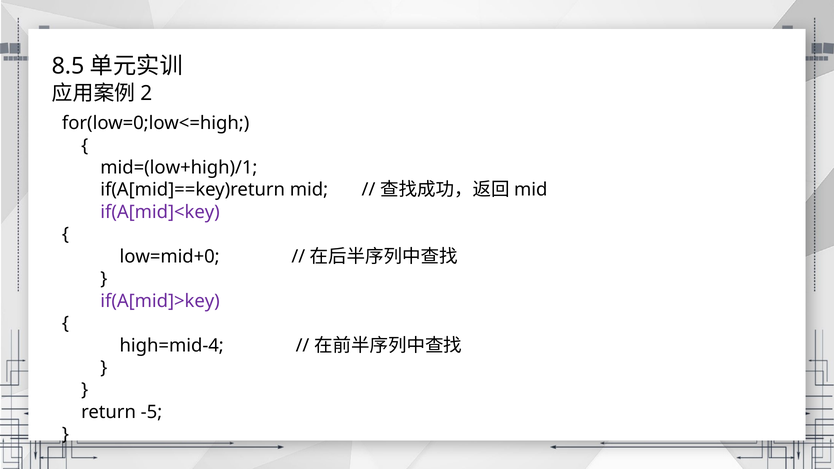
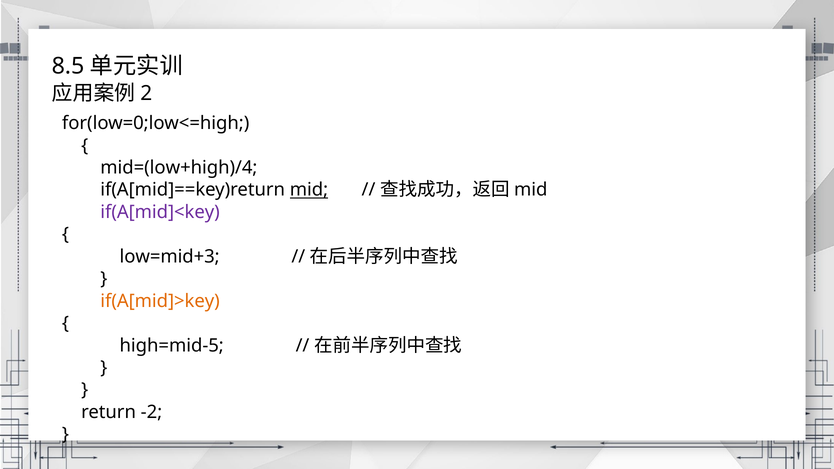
mid=(low+high)/1: mid=(low+high)/1 -> mid=(low+high)/4 (179, 168)
mid underline: none -> present (309, 190)
low=mid+0: low=mid+0 -> low=mid+3 (170, 257)
if(A[mid]>key colour: purple -> orange (160, 301)
high=mid-4: high=mid-4 -> high=mid-5 (172, 346)
-5: -5 -> -2 (151, 412)
